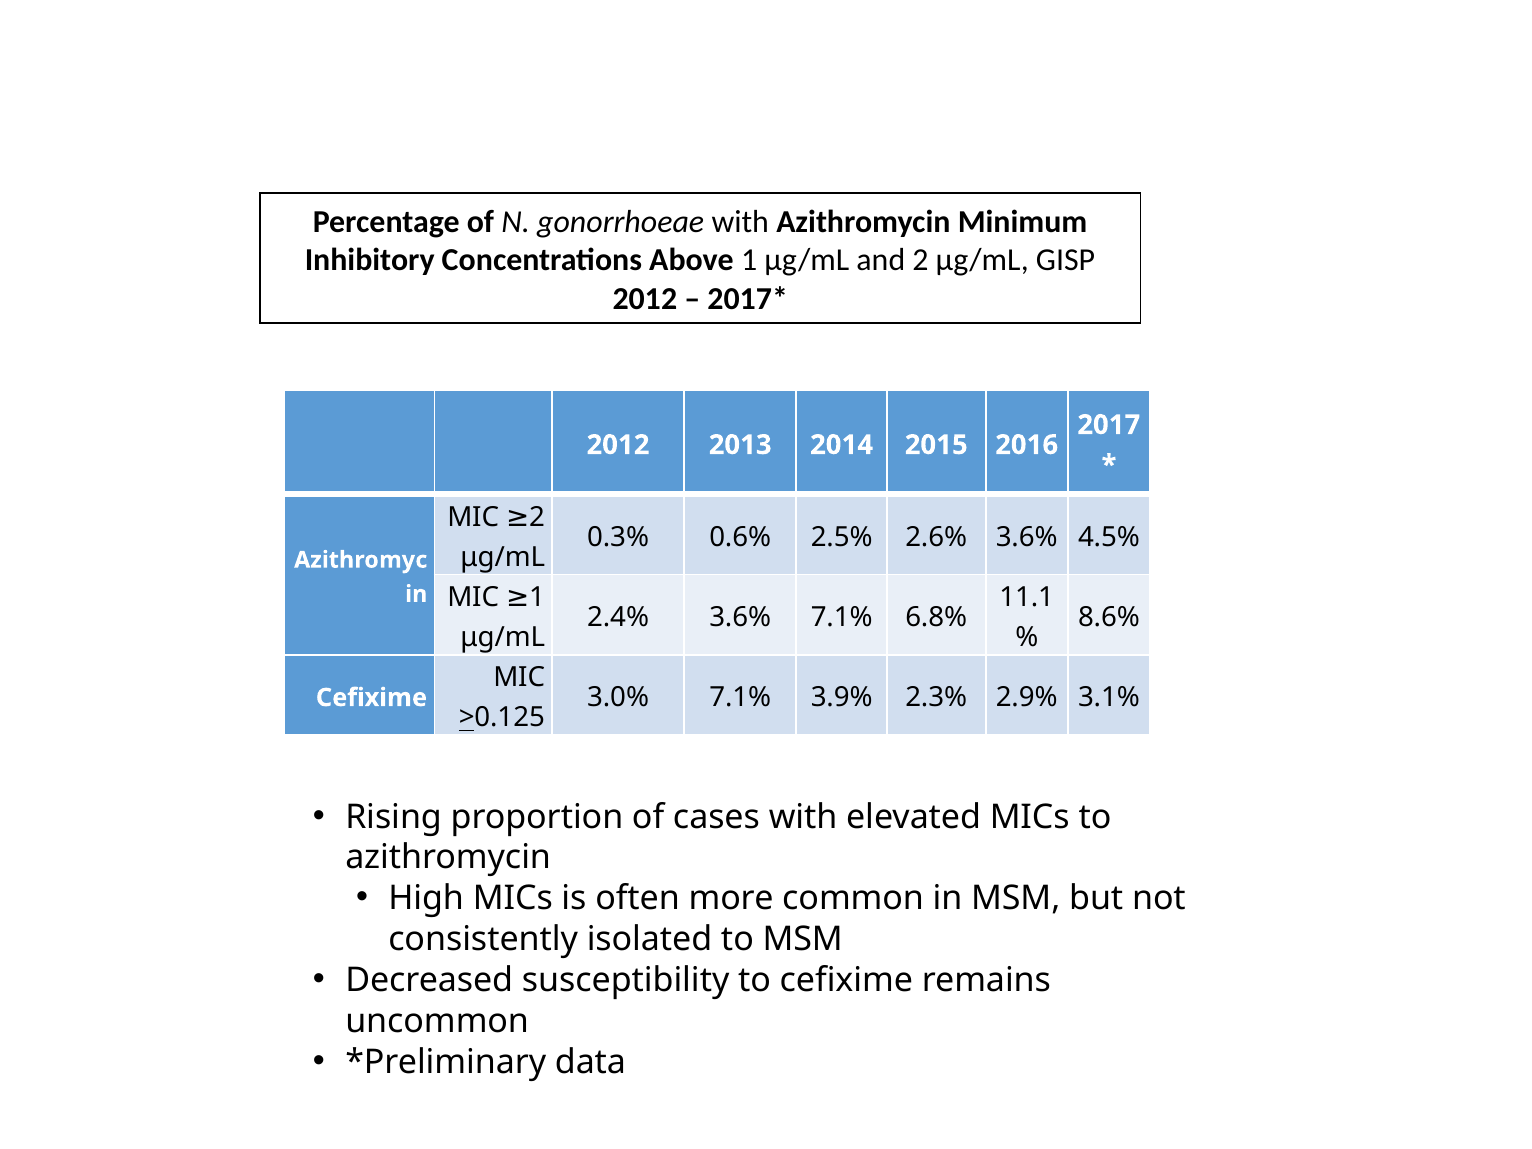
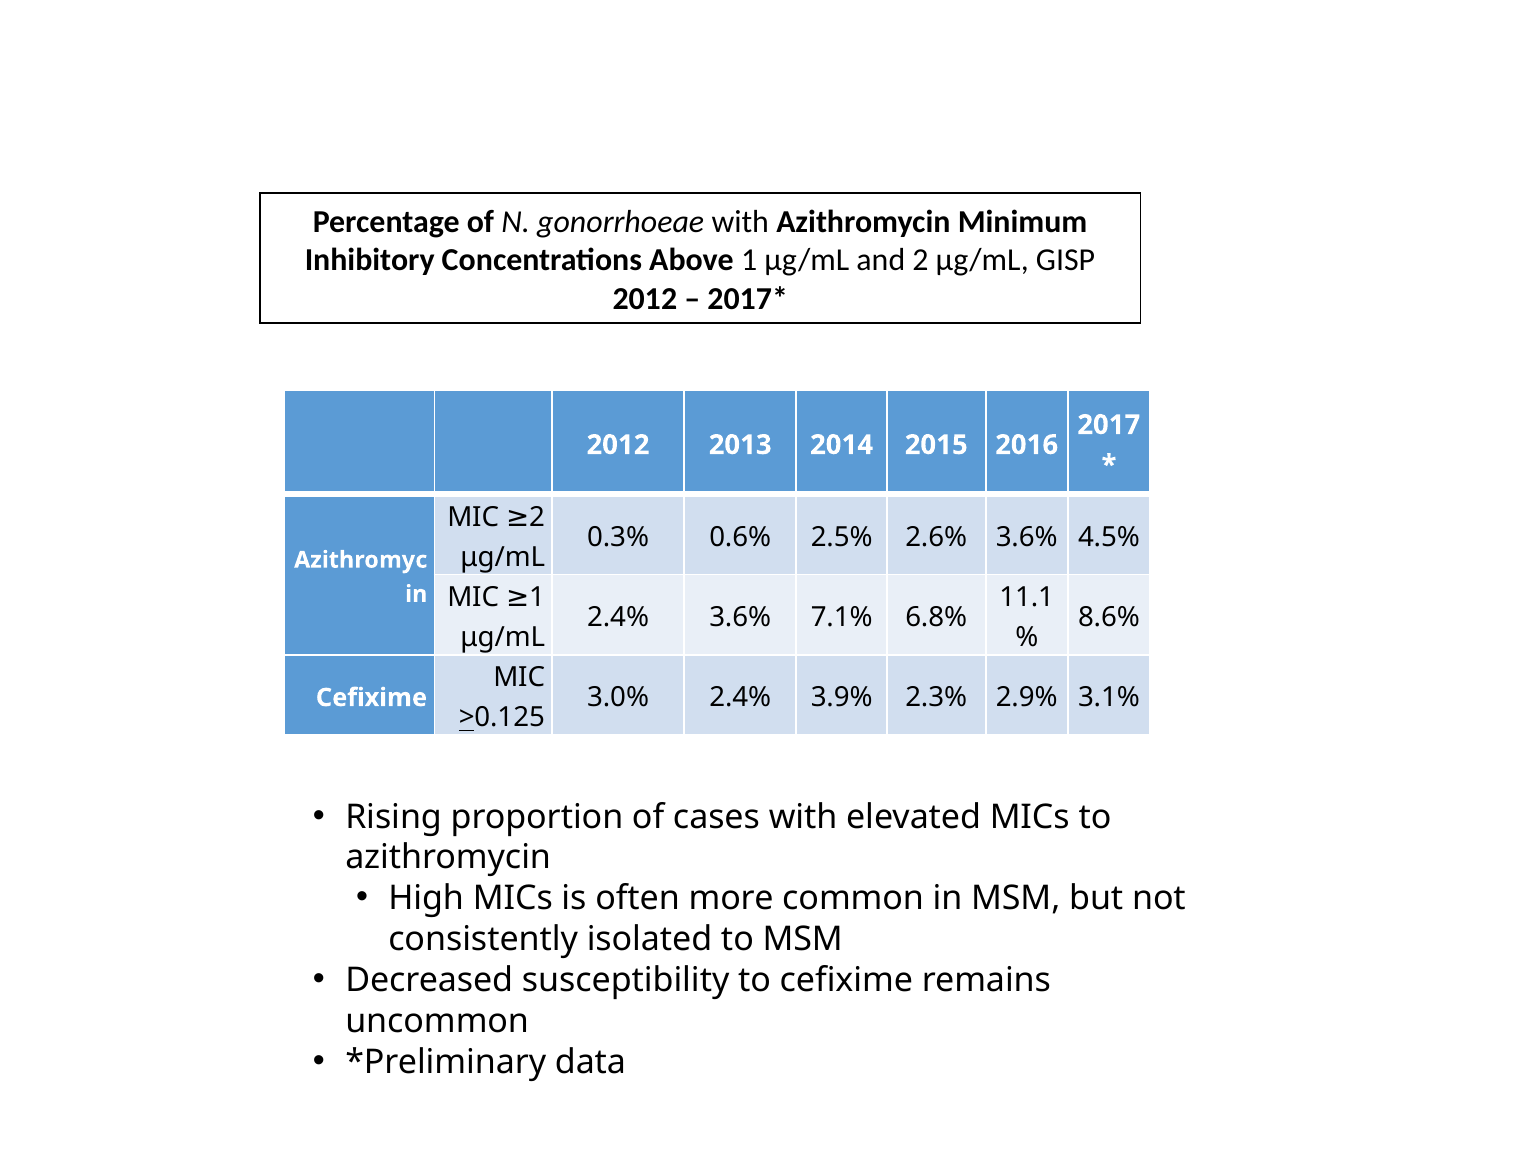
3.0% 7.1%: 7.1% -> 2.4% (740, 698)
